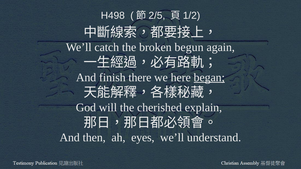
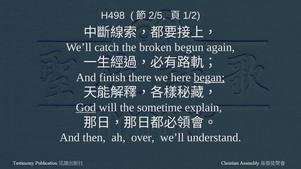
God underline: none -> present (86, 108)
cherished: cherished -> sometime (160, 108)
eyes: eyes -> over (143, 138)
